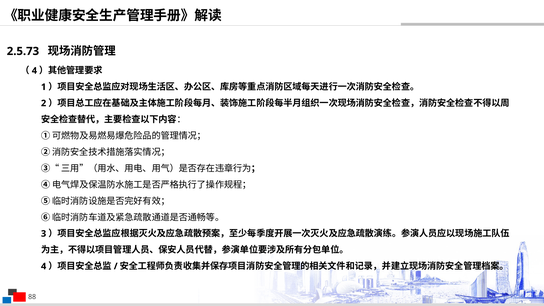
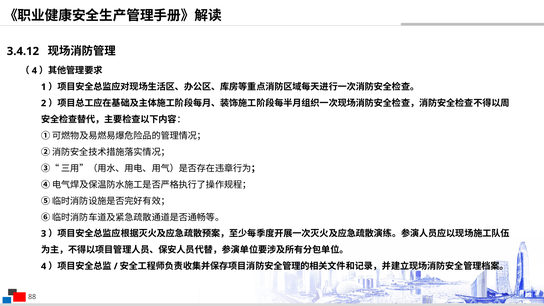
2.5.73: 2.5.73 -> 3.4.12 (23, 51)
